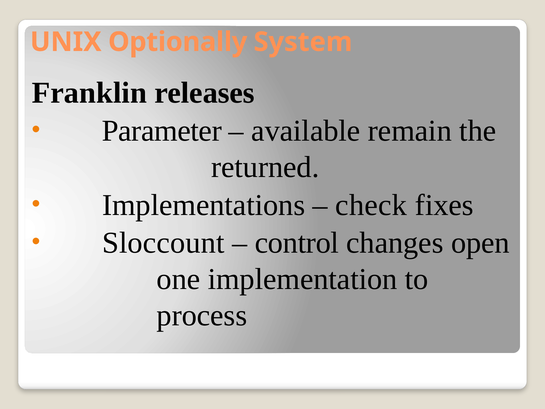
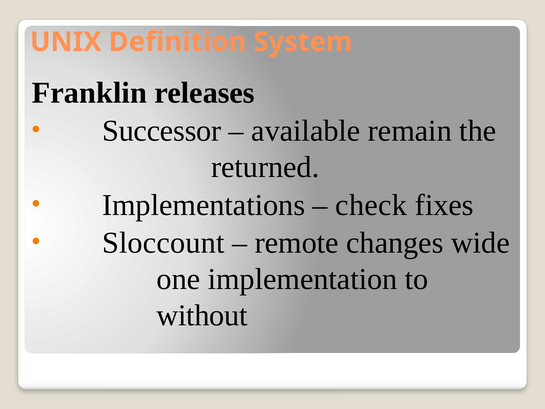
Optionally: Optionally -> Definition (177, 42)
Parameter: Parameter -> Successor (162, 131)
control: control -> remote (297, 243)
open: open -> wide (480, 243)
process: process -> without (202, 315)
